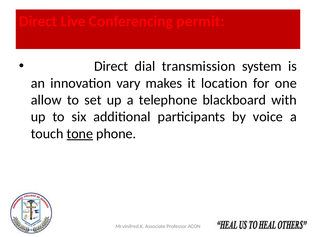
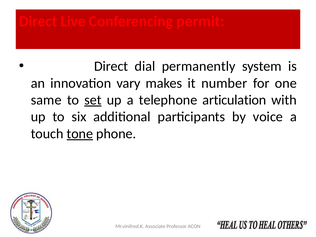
transmission: transmission -> permanently (199, 66)
location: location -> number (224, 83)
allow: allow -> same (46, 100)
set underline: none -> present (93, 100)
blackboard: blackboard -> articulation (234, 100)
